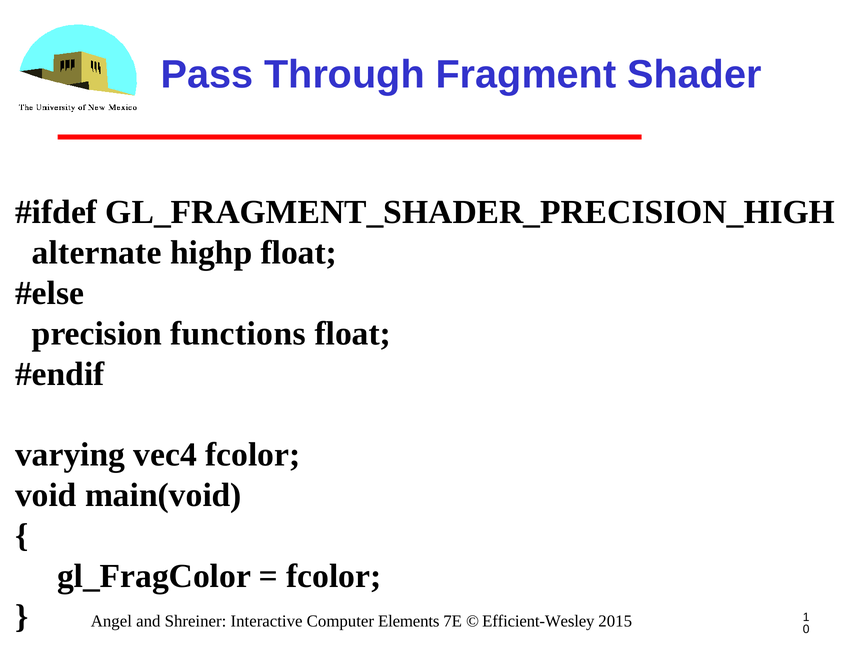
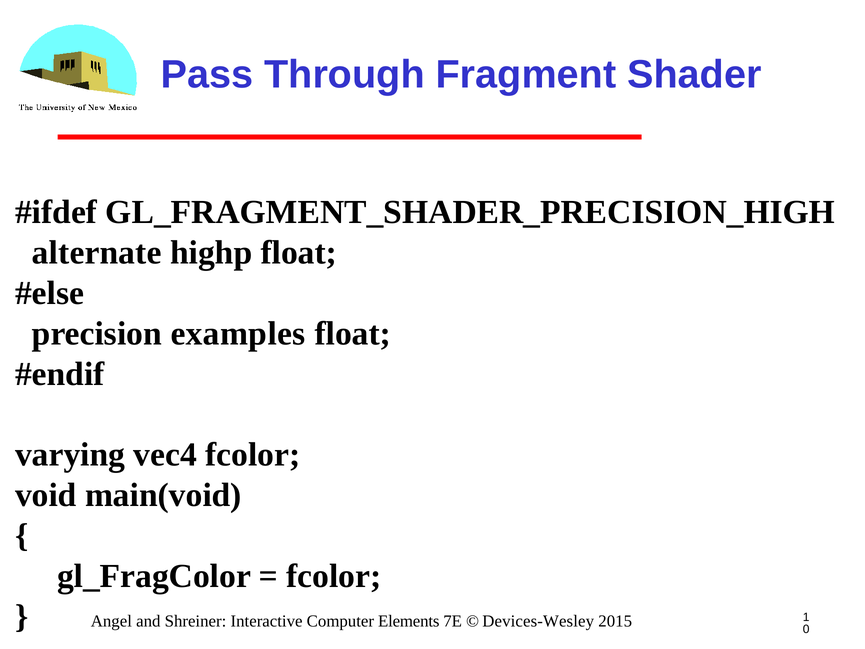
functions: functions -> examples (238, 333)
Efficient-Wesley: Efficient-Wesley -> Devices-Wesley (538, 621)
